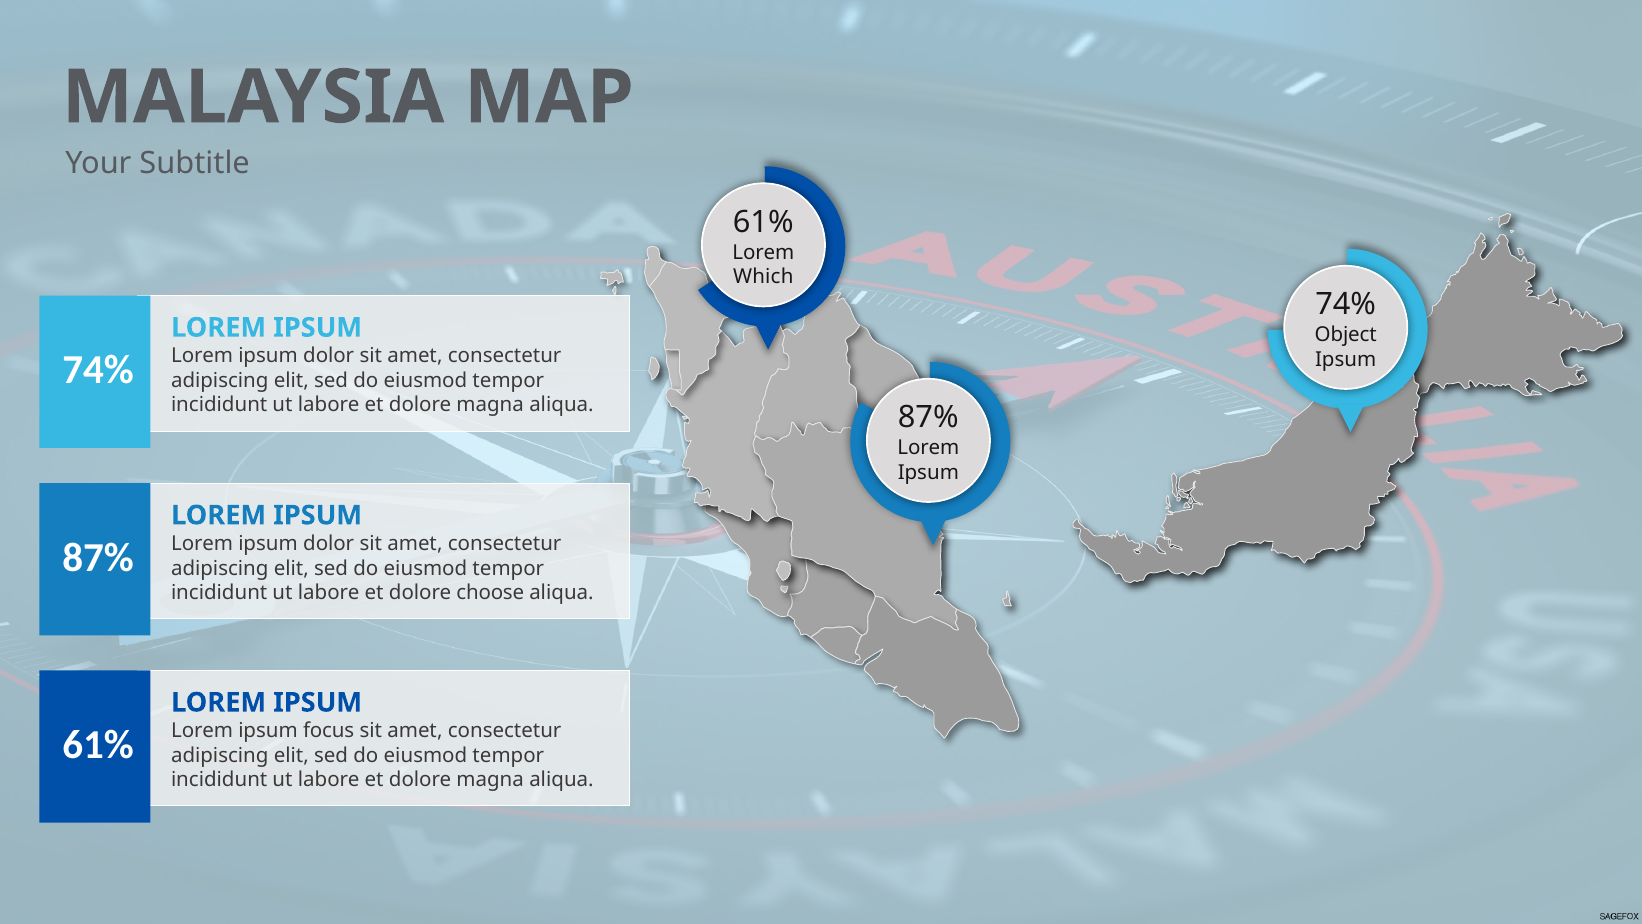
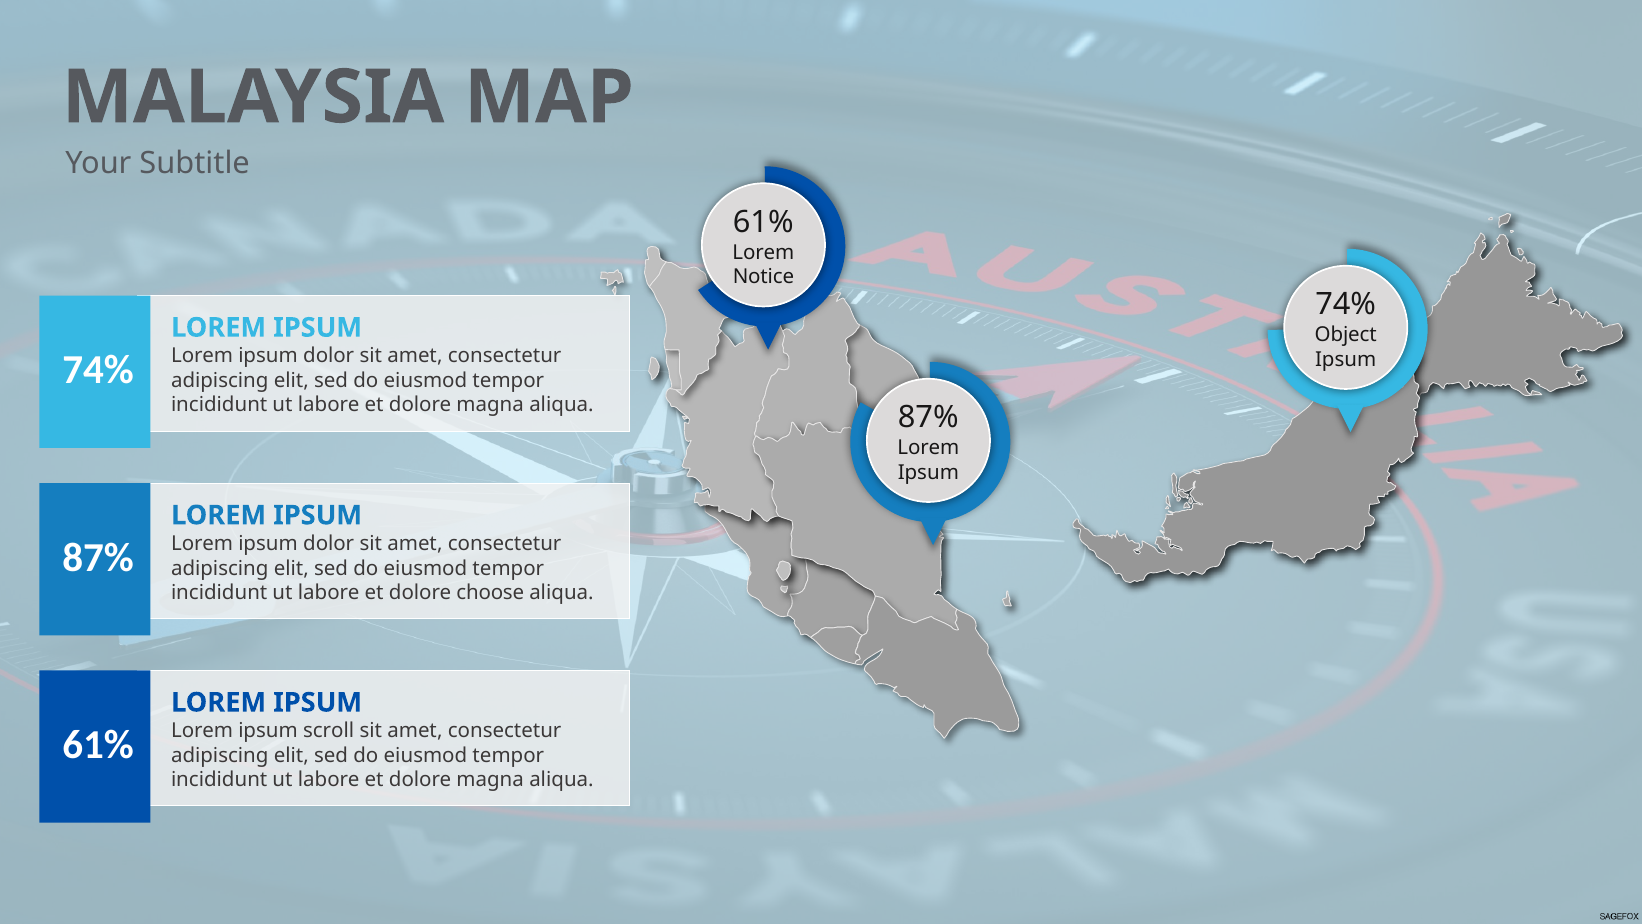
Which: Which -> Notice (763, 277)
focus: focus -> scroll (329, 730)
